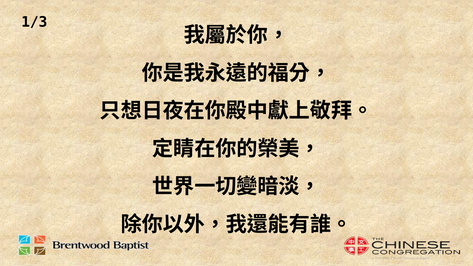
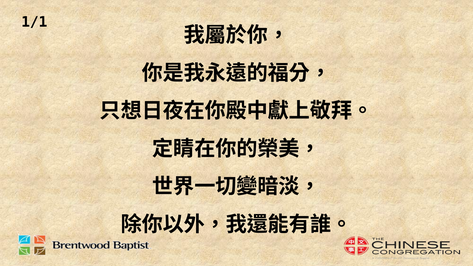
1/3: 1/3 -> 1/1 (34, 22)
